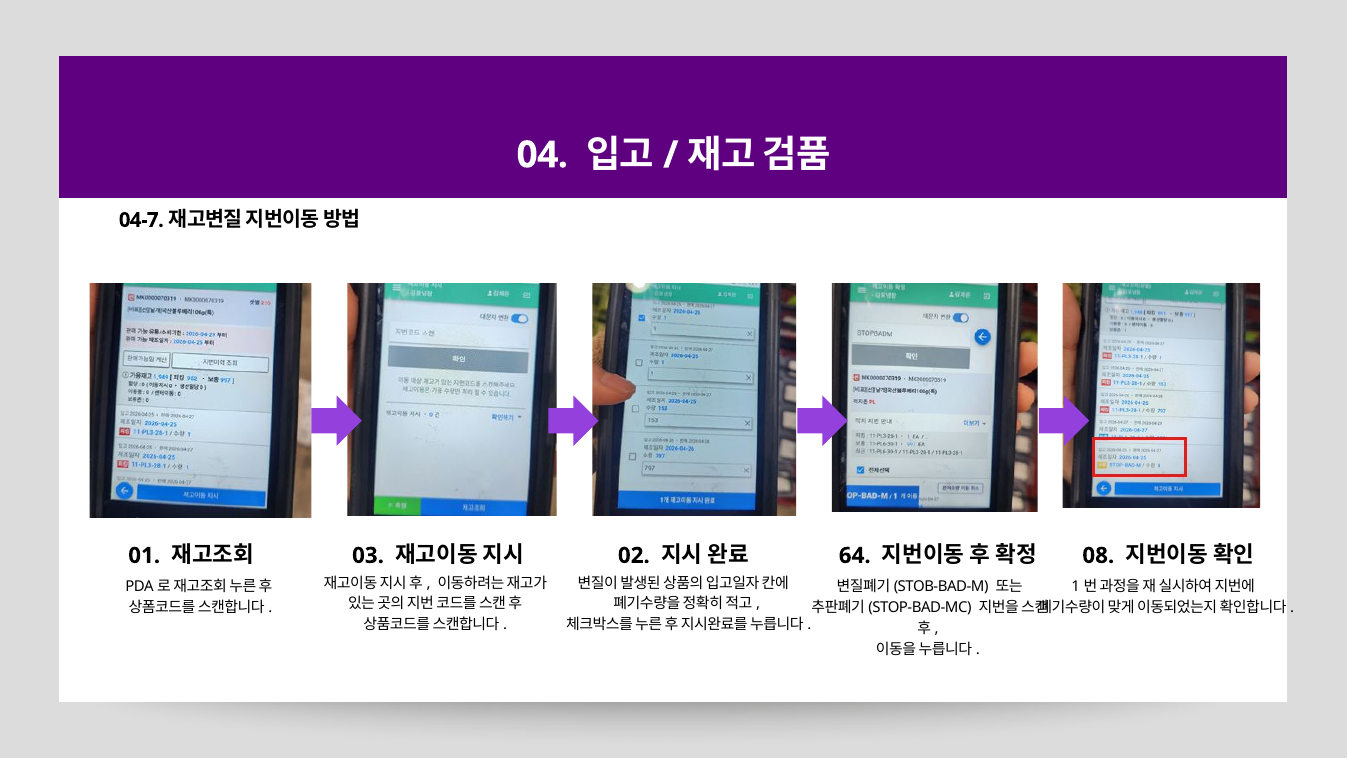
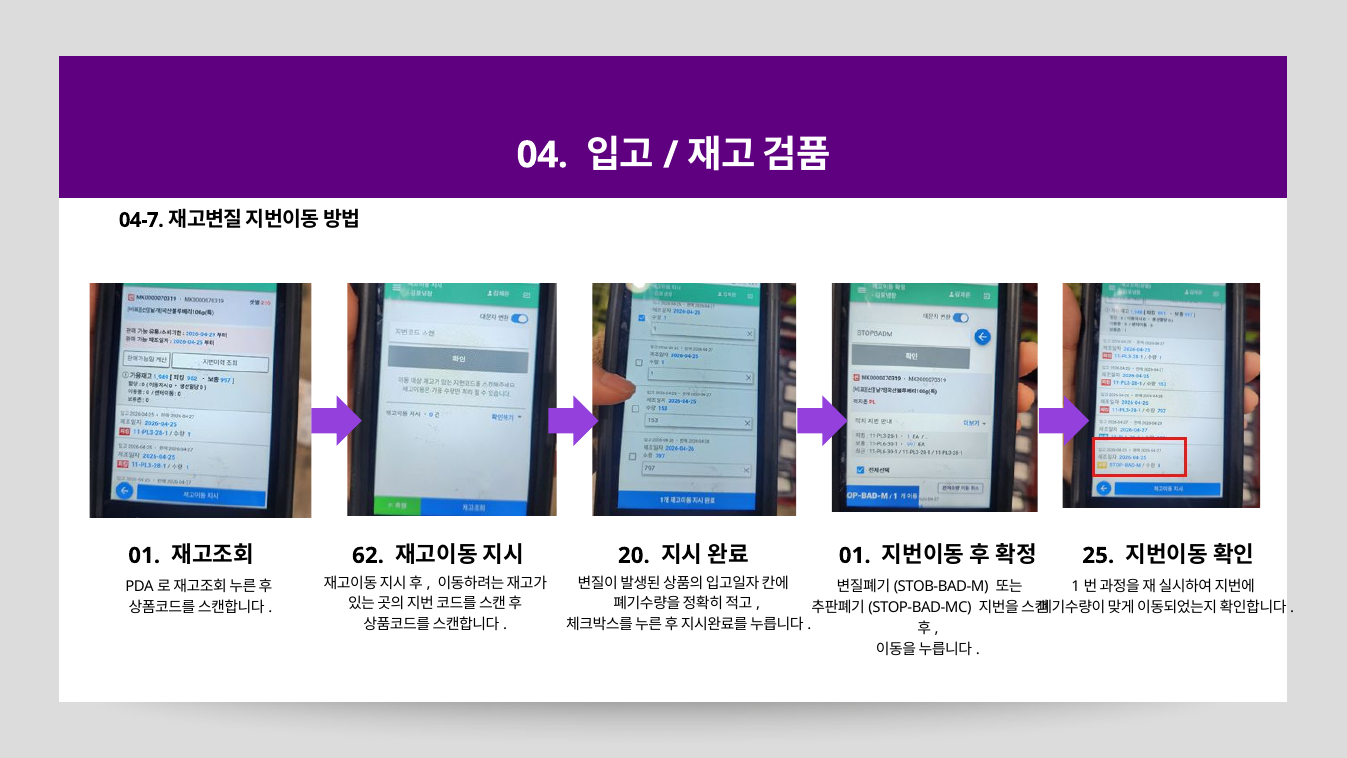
03: 03 -> 62 (368, 555)
02: 02 -> 20 (634, 555)
64: 64 -> 01 (855, 555)
08: 08 -> 25 (1098, 555)
